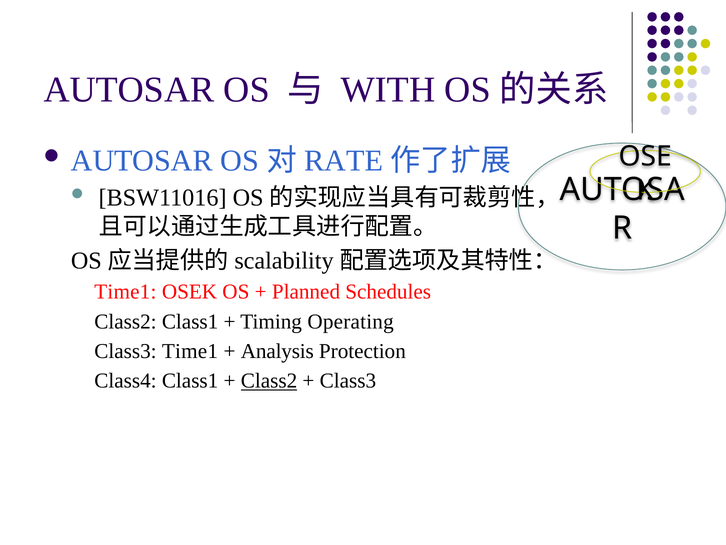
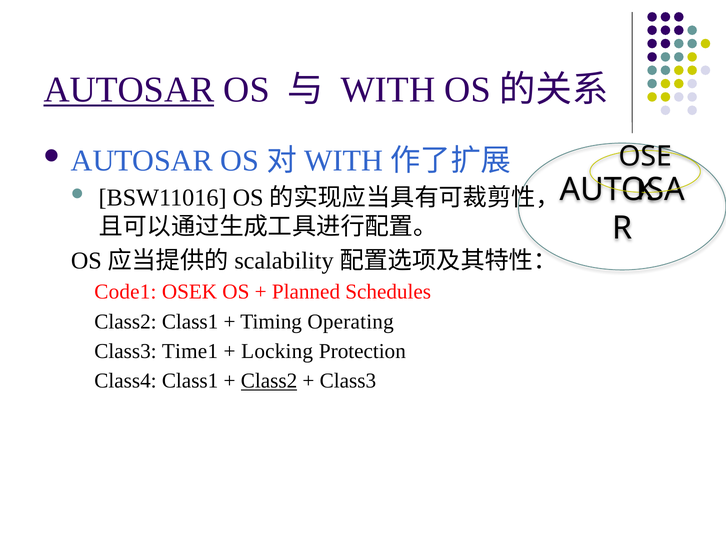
AUTOSAR underline: none -> present (129, 90)
RATE: RATE -> WITH (344, 160)
Time1: Time1 -> Code1 (125, 292)
Analysis: Analysis -> Locking (277, 351)
